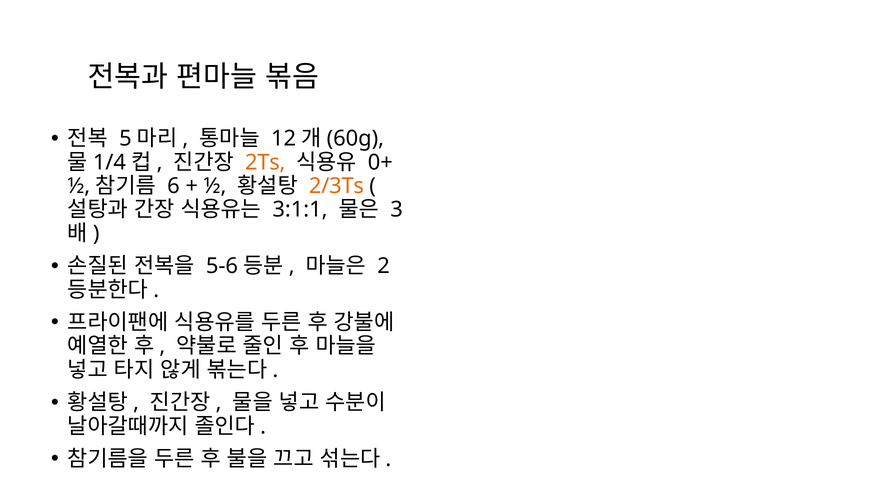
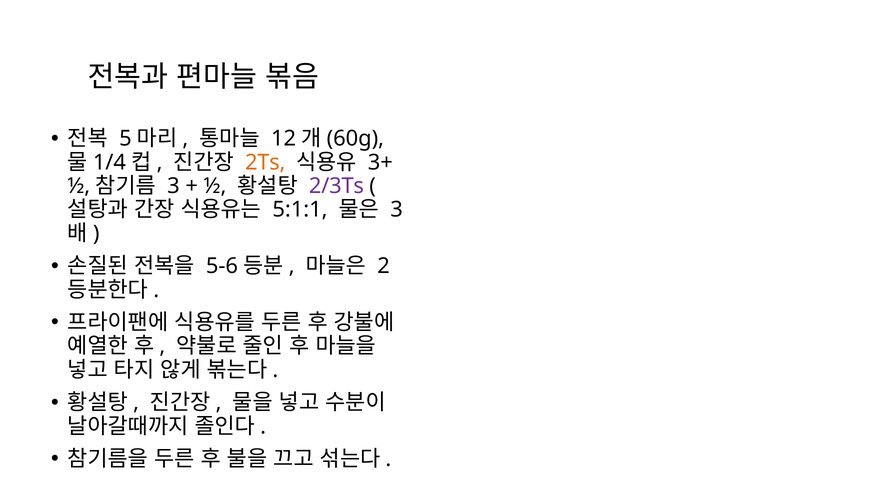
0+: 0+ -> 3+ (380, 162)
6: 6 -> 3 (173, 186)
2/3Ts colour: orange -> purple (336, 186)
3:1:1: 3:1:1 -> 5:1:1 (300, 210)
